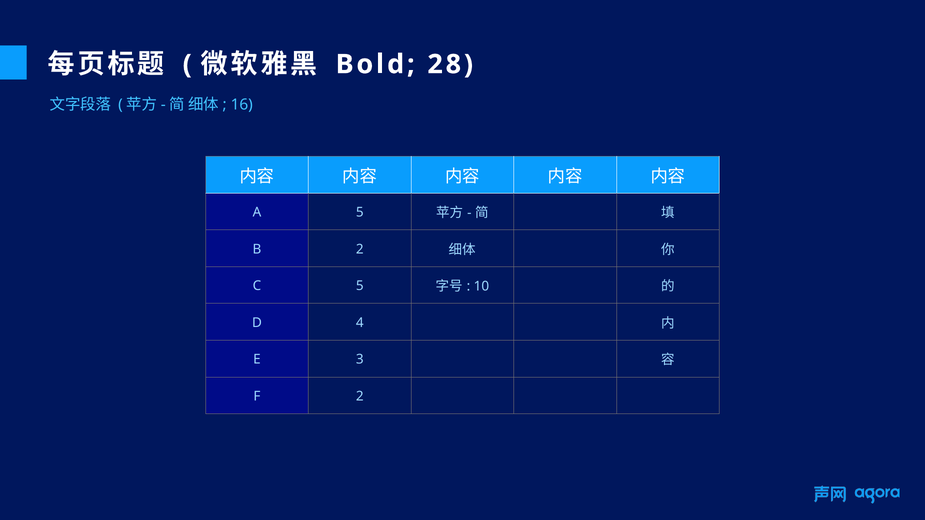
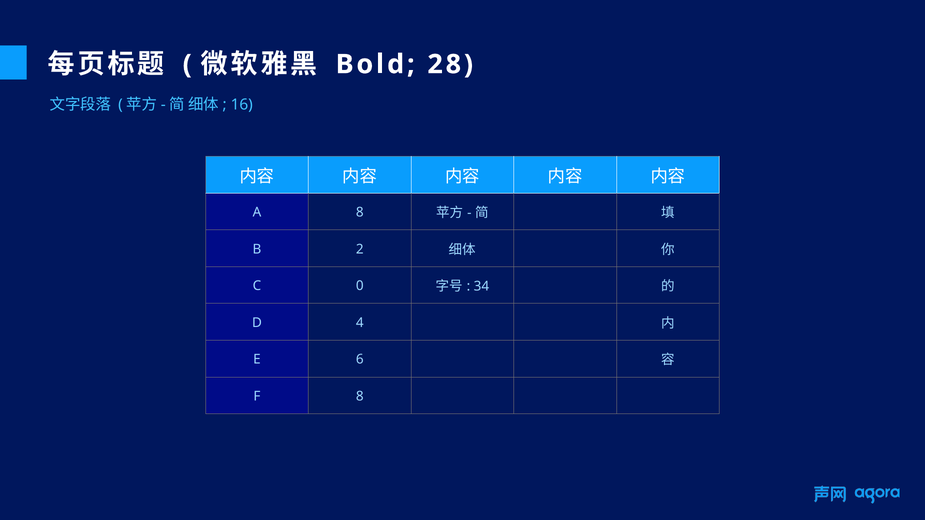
A 5: 5 -> 8 (360, 212)
C 5: 5 -> 0 (360, 286)
10: 10 -> 34 (481, 287)
3: 3 -> 6 (360, 360)
F 2: 2 -> 8 (360, 396)
